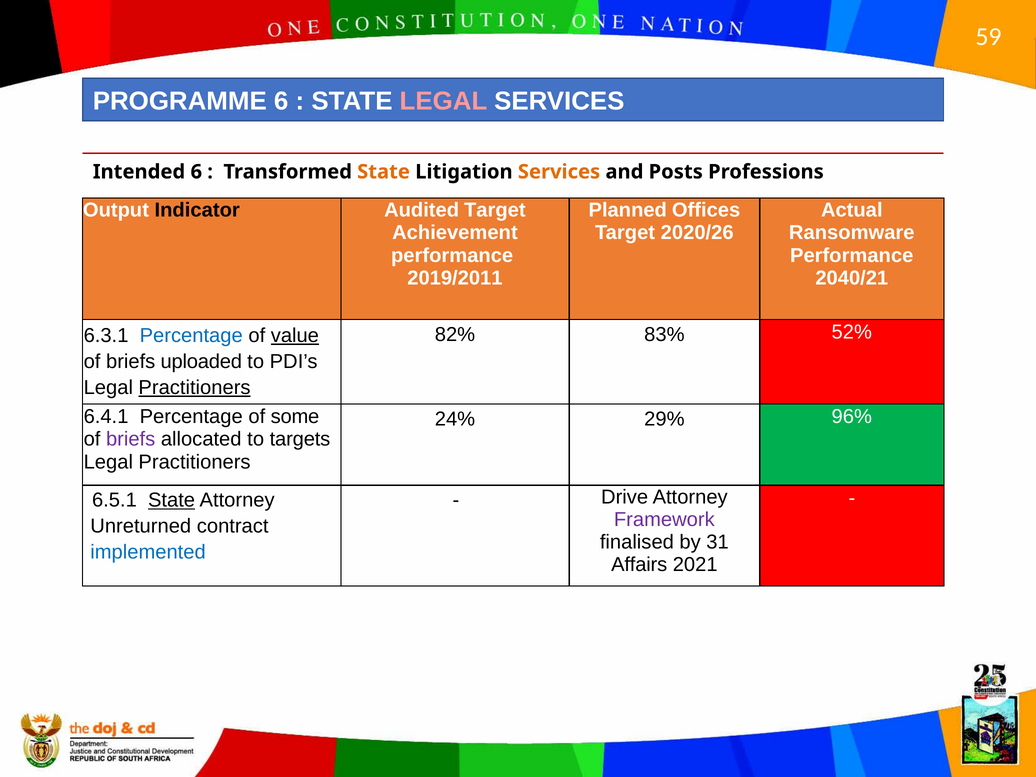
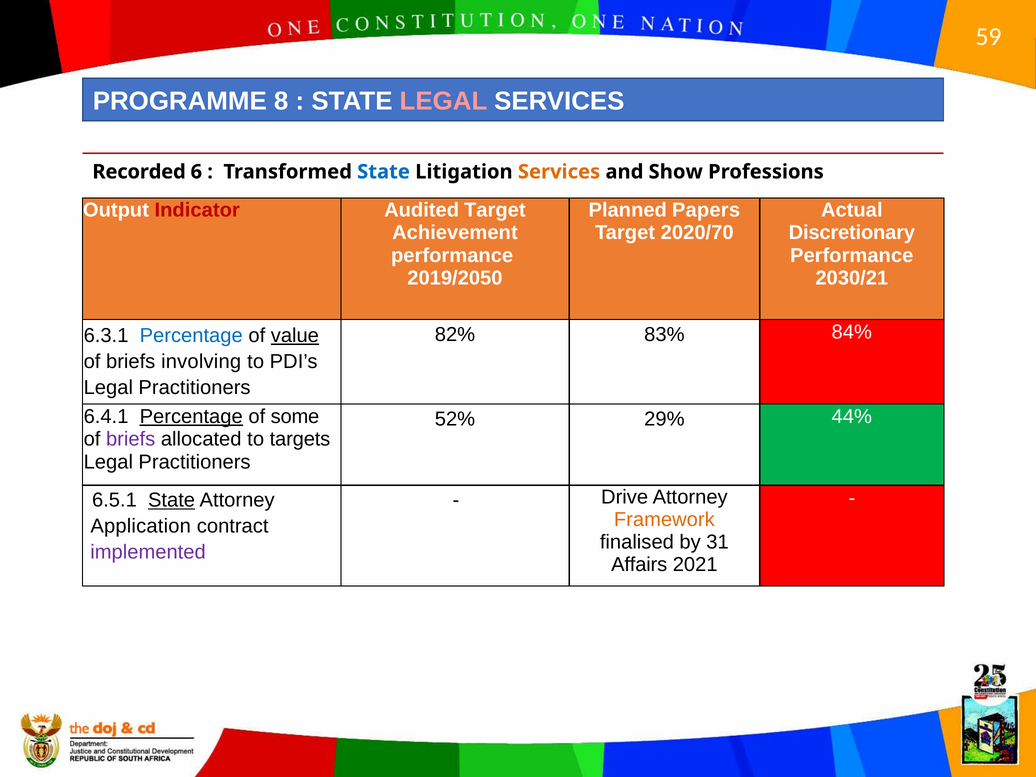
PROGRAMME 6: 6 -> 8 (281, 101)
Intended: Intended -> Recorded (139, 172)
State colour: orange -> blue (384, 172)
Posts: Posts -> Show (676, 172)
Indicator colour: black -> red (197, 210)
Offices: Offices -> Papers (706, 210)
2020/26: 2020/26 -> 2020/70 (697, 233)
Ransomware: Ransomware -> Discretionary (852, 233)
2019/2011: 2019/2011 -> 2019/2050 (455, 278)
2040/21: 2040/21 -> 2030/21 (852, 278)
52%: 52% -> 84% (852, 332)
uploaded: uploaded -> involving (201, 362)
Practitioners underline: present -> none (195, 388)
Percentage underline: none -> present (191, 417)
24%: 24% -> 52% (455, 419)
96%: 96% -> 44% (852, 417)
Framework colour: purple -> orange (664, 520)
Unreturned: Unreturned -> Application (141, 526)
implemented colour: blue -> purple (148, 552)
